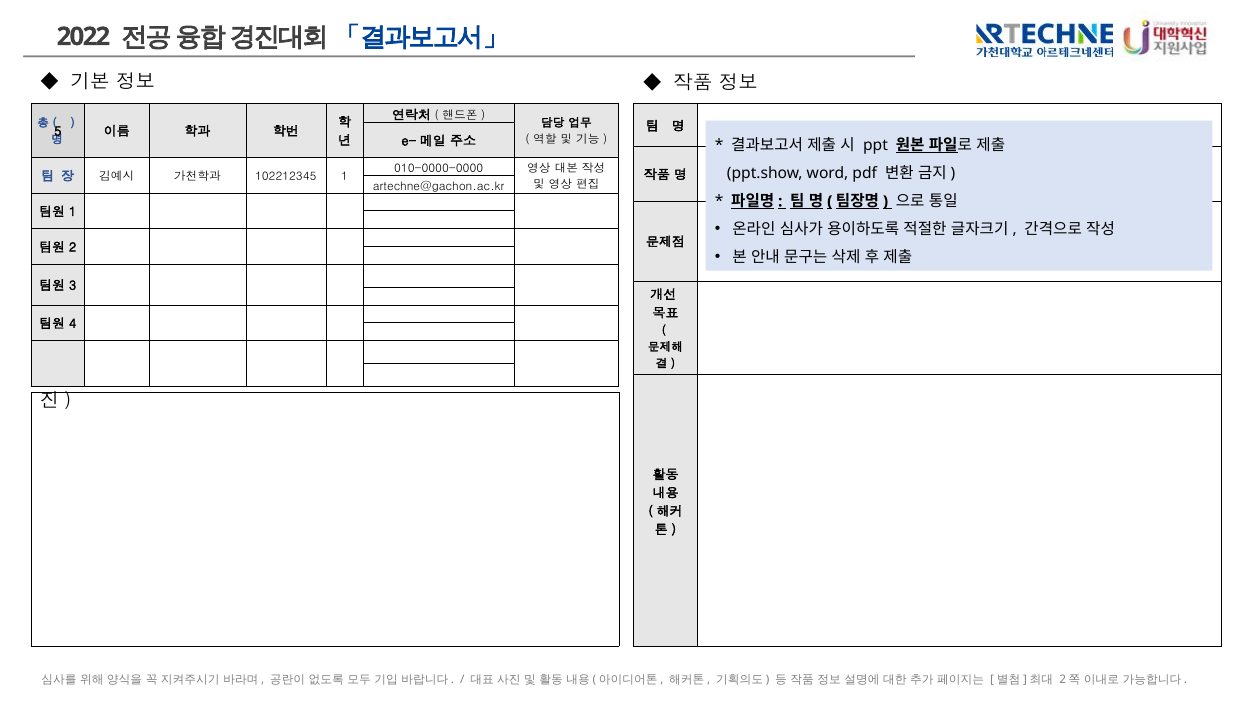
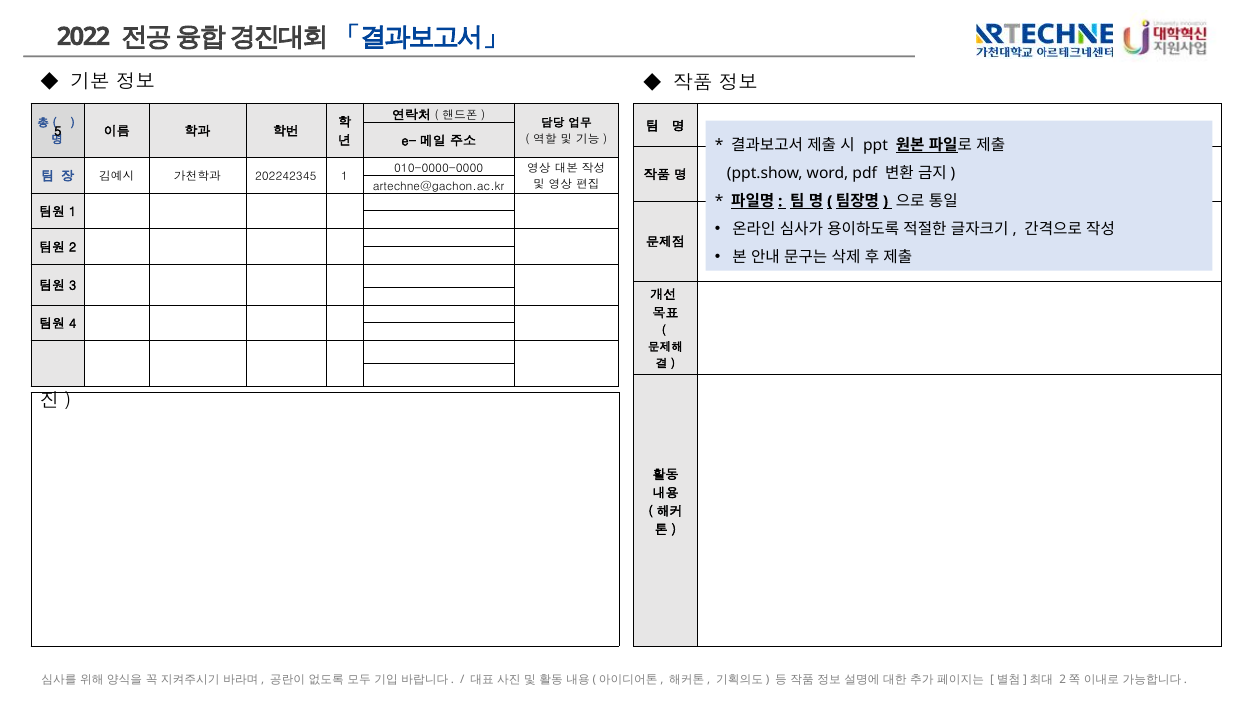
102212345: 102212345 -> 202242345 (286, 176)
